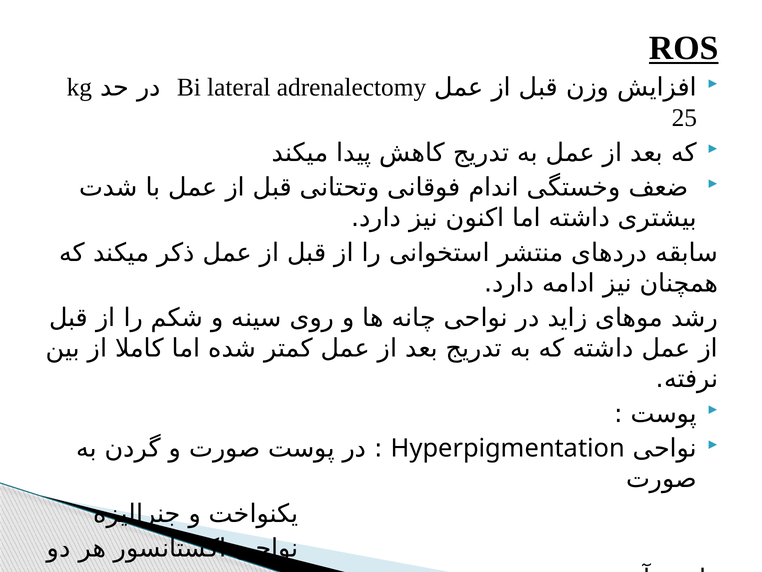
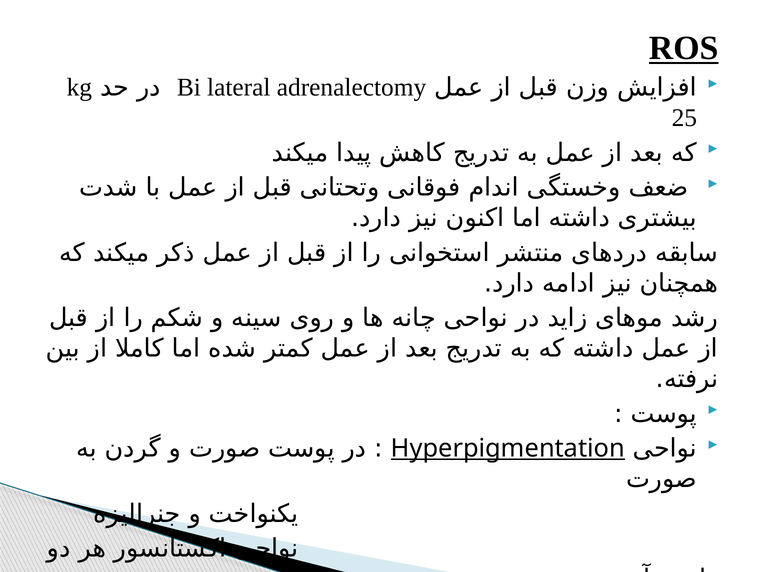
Hyperpigmentation underline: none -> present (508, 448)
